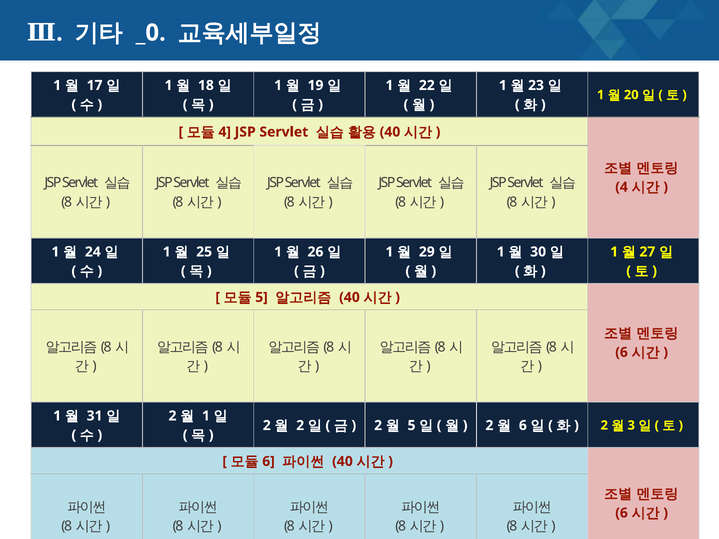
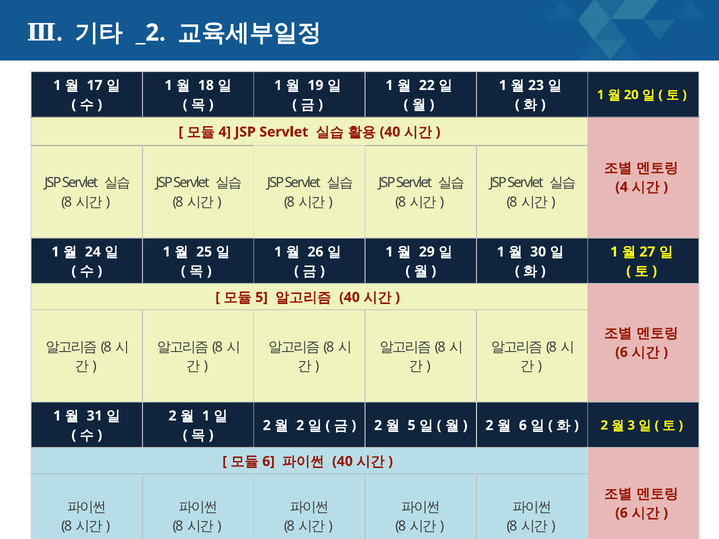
_0: _0 -> _2 (151, 33)
